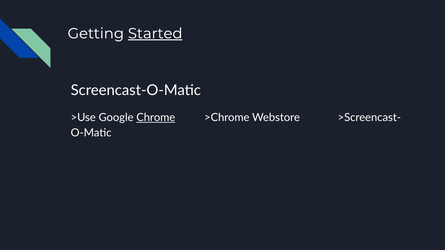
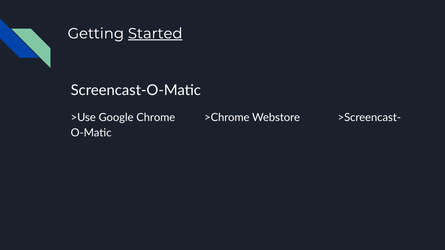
Chrome underline: present -> none (156, 118)
